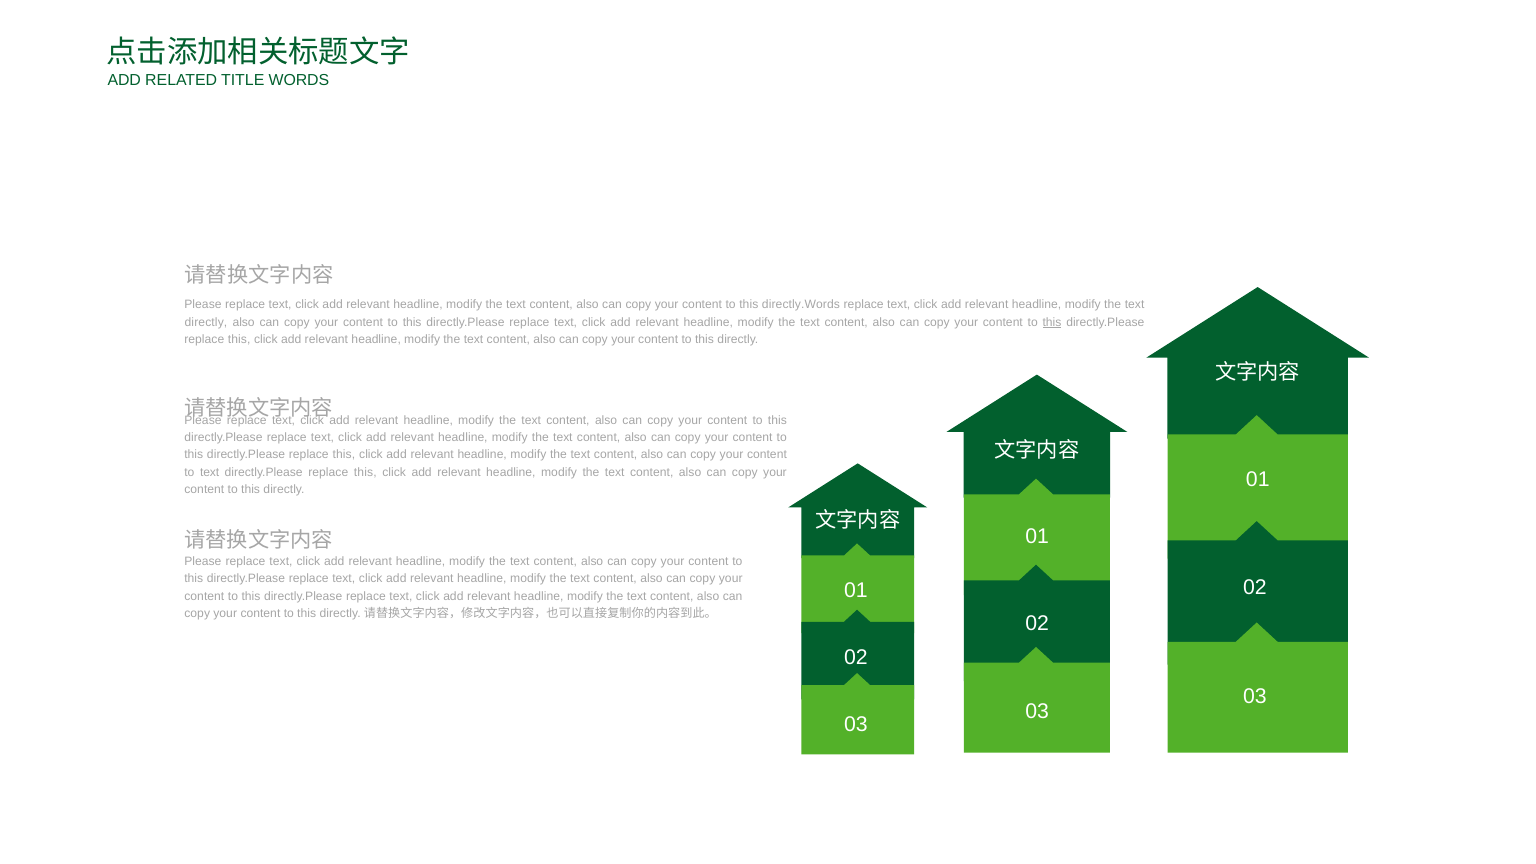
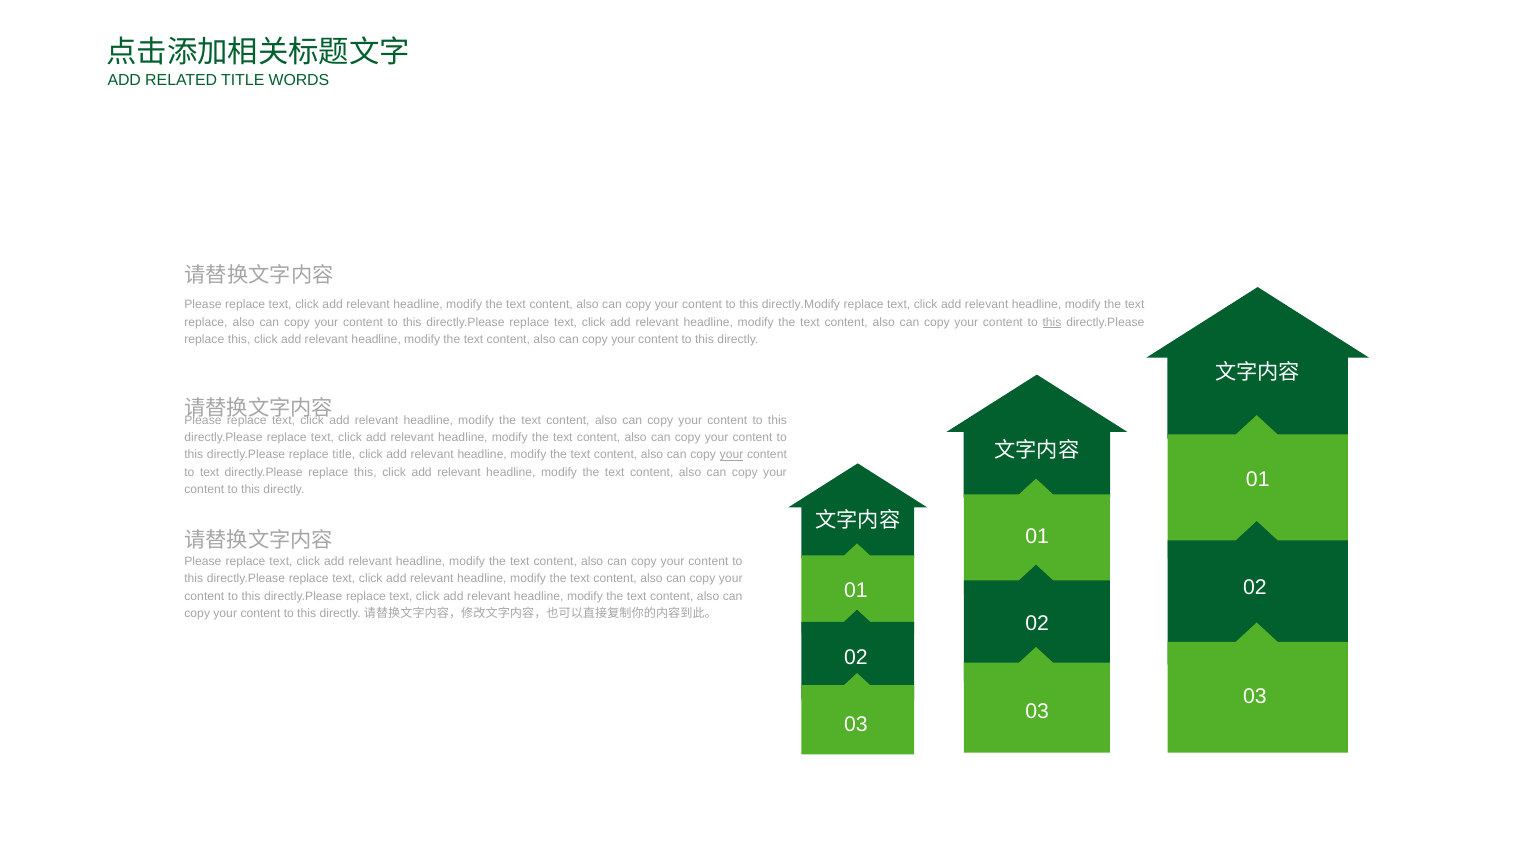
directly.Words: directly.Words -> directly.Modify (801, 305)
directly: directly -> replace (206, 322)
this: this -> title (344, 455)
your underline: none -> present (732, 455)
